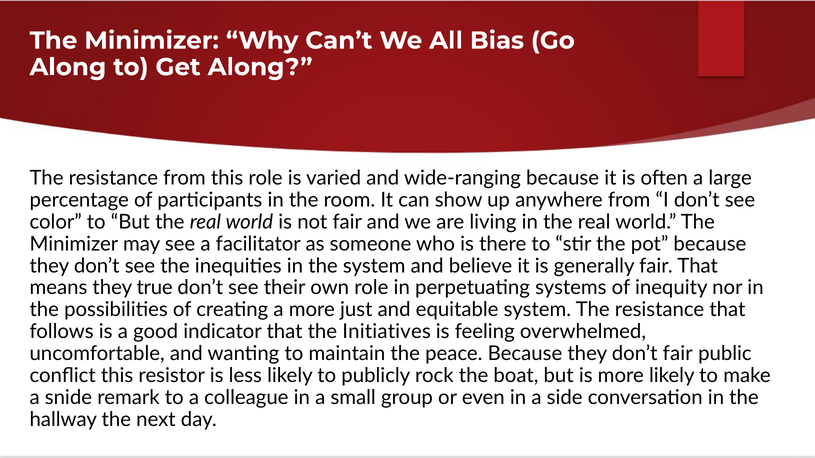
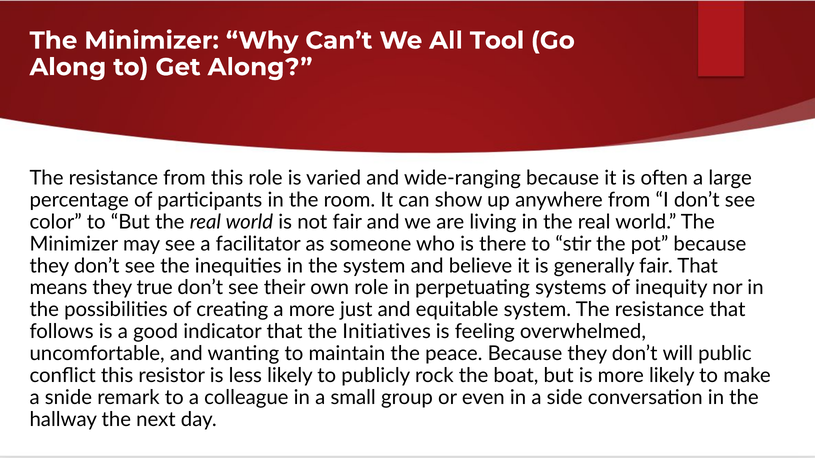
Bias: Bias -> Tool (497, 41)
don’t fair: fair -> will (678, 354)
